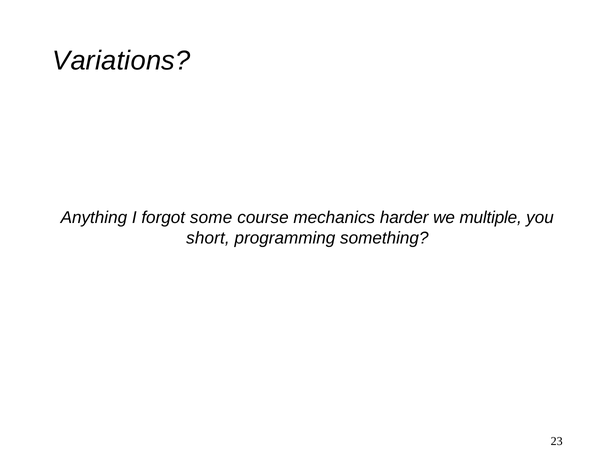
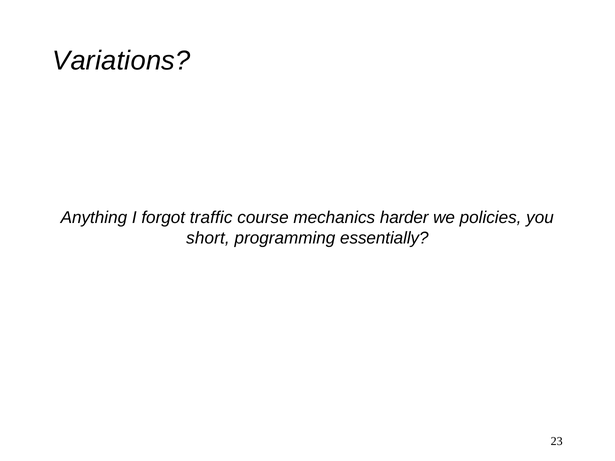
some: some -> traffic (211, 218)
multiple: multiple -> policies (491, 218)
something: something -> essentially (384, 238)
